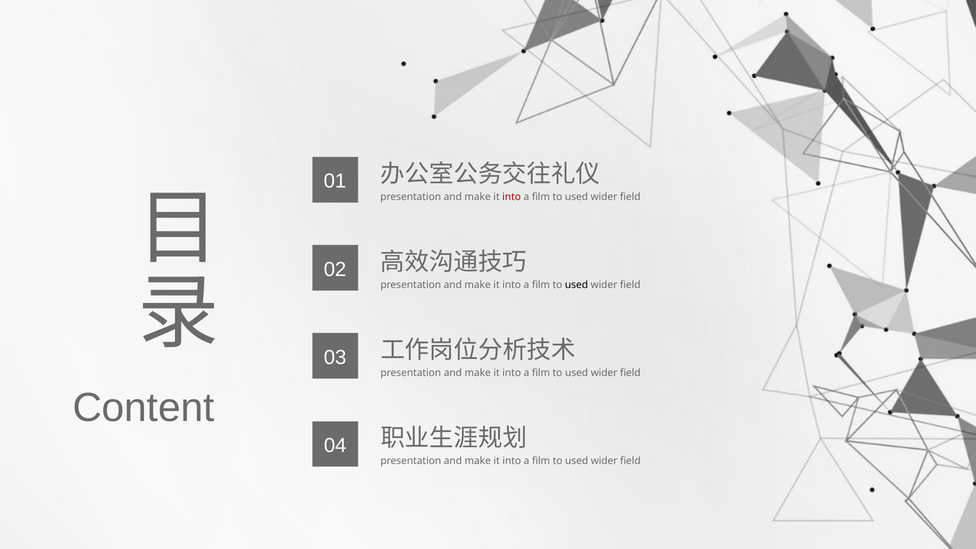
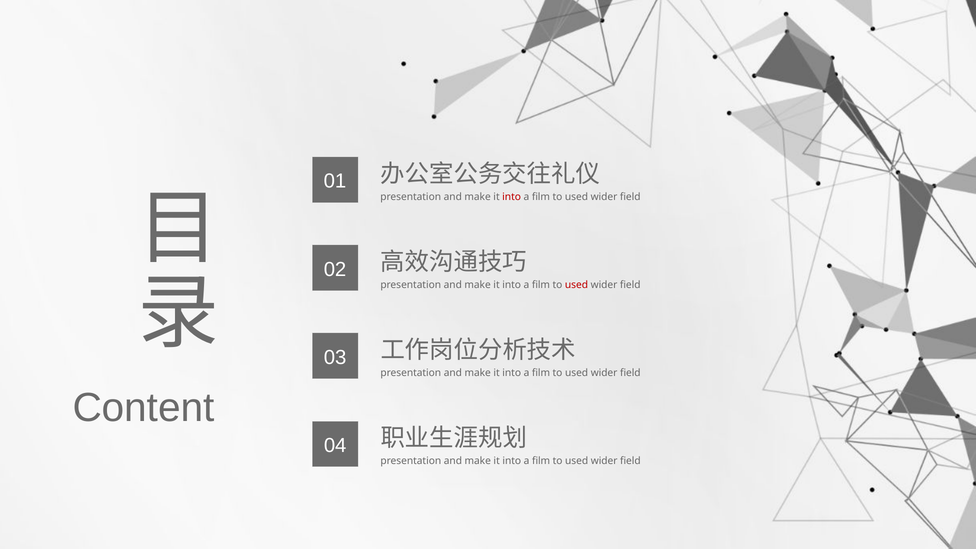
used colour: black -> red (577, 285)
